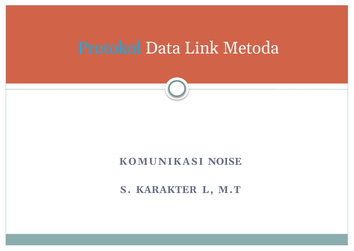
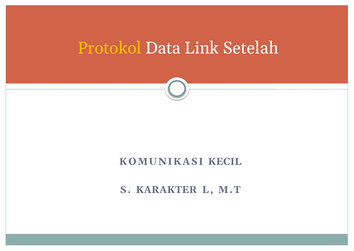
Protokol colour: light blue -> yellow (109, 48)
Metoda: Metoda -> Setelah (251, 48)
NOISE: NOISE -> KECIL (225, 161)
